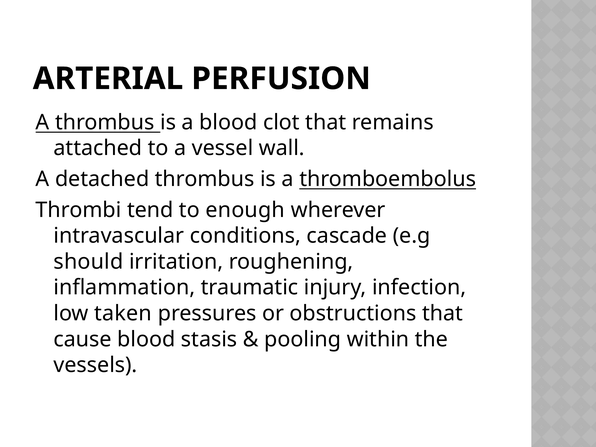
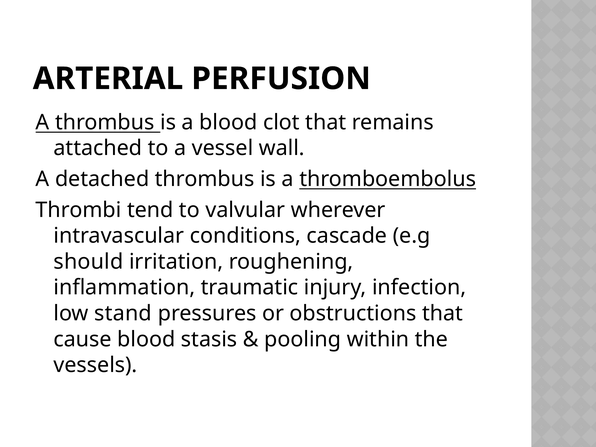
enough: enough -> valvular (245, 210)
taken: taken -> stand (123, 313)
